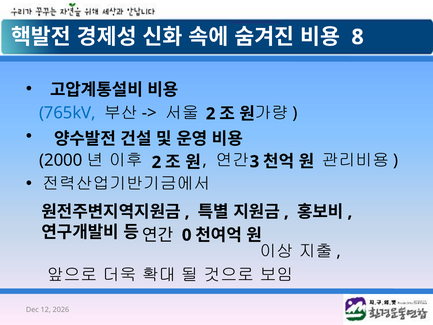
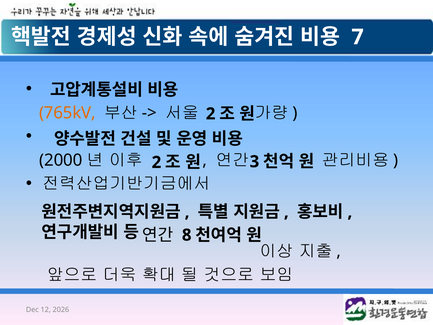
8: 8 -> 7 (358, 37)
765kV colour: blue -> orange (67, 113)
0: 0 -> 8 (187, 235)
